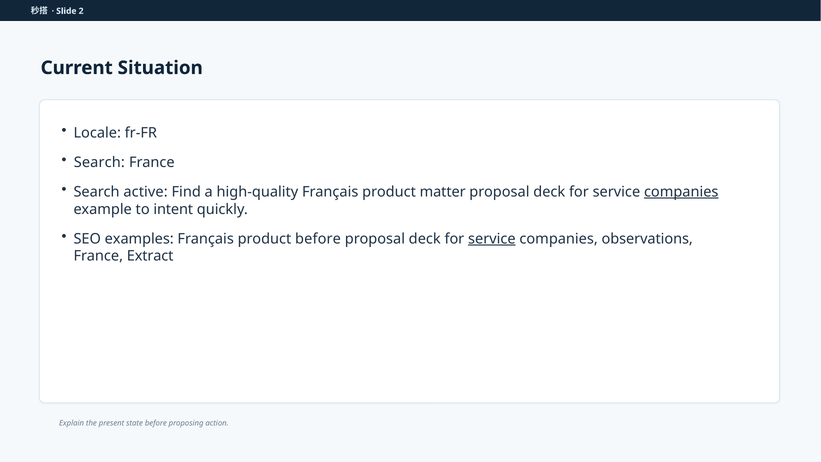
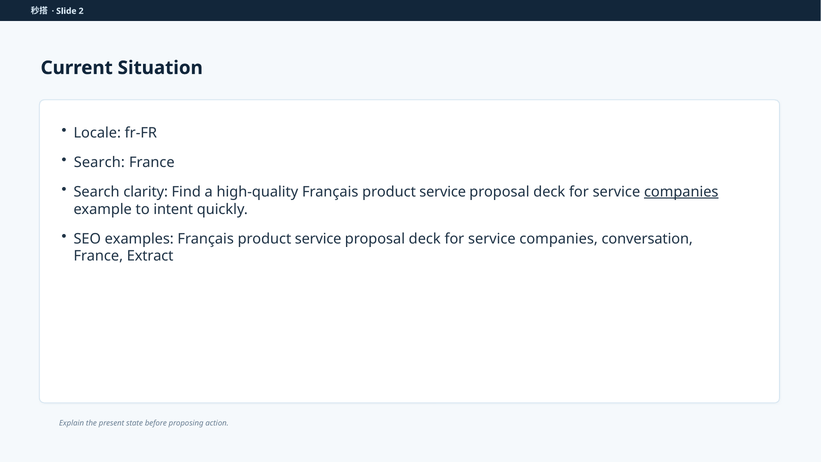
active: active -> clarity (146, 192)
high-quality Français product matter: matter -> service (443, 192)
before: before -> service (318, 239)
service underline: present -> none (492, 239)
observations: observations -> conversation (647, 239)
